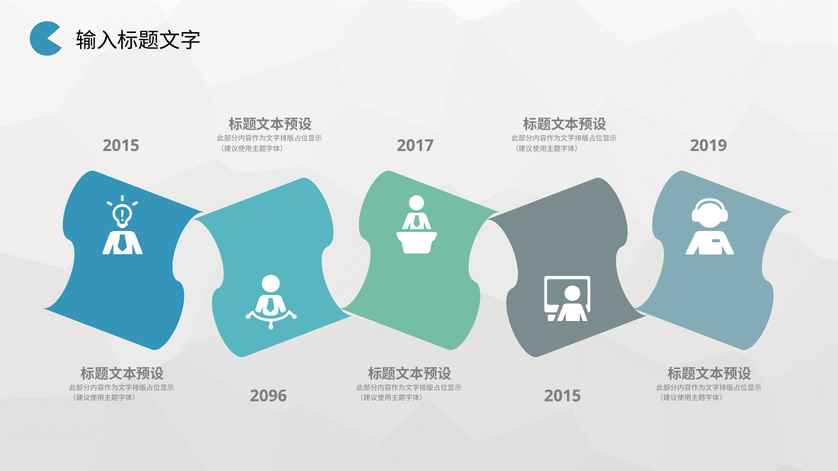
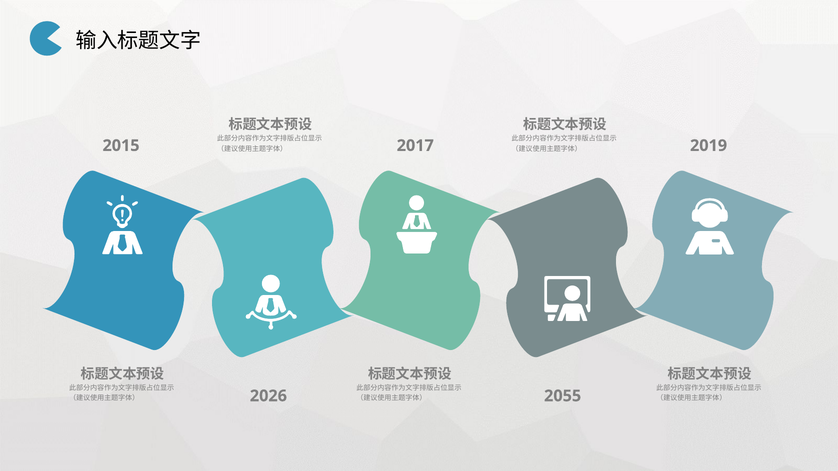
2015: 2015 -> 2055 (563, 396)
2096: 2096 -> 2026 (268, 396)
